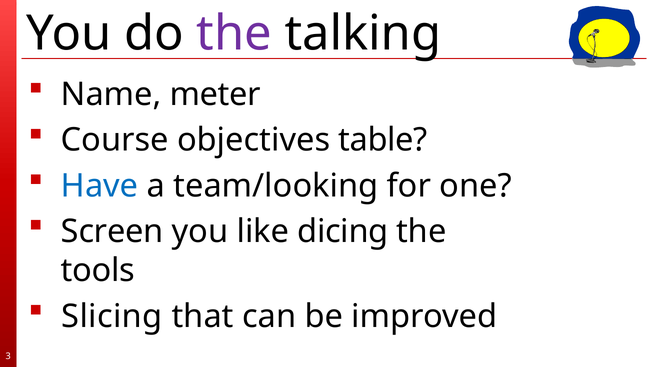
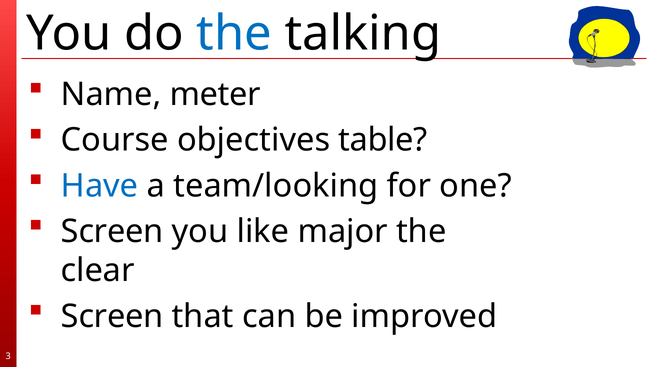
the colour: purple -> blue (234, 34)
dicing: dicing -> major (343, 231)
tools: tools -> clear (98, 270)
Slicing: Slicing -> Screen (112, 316)
